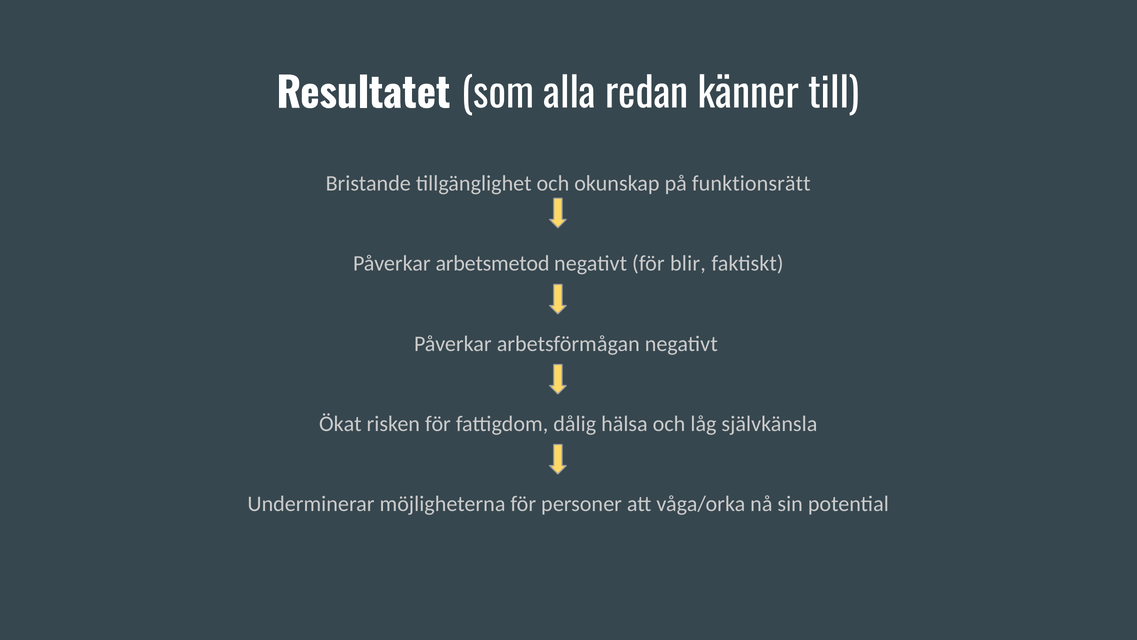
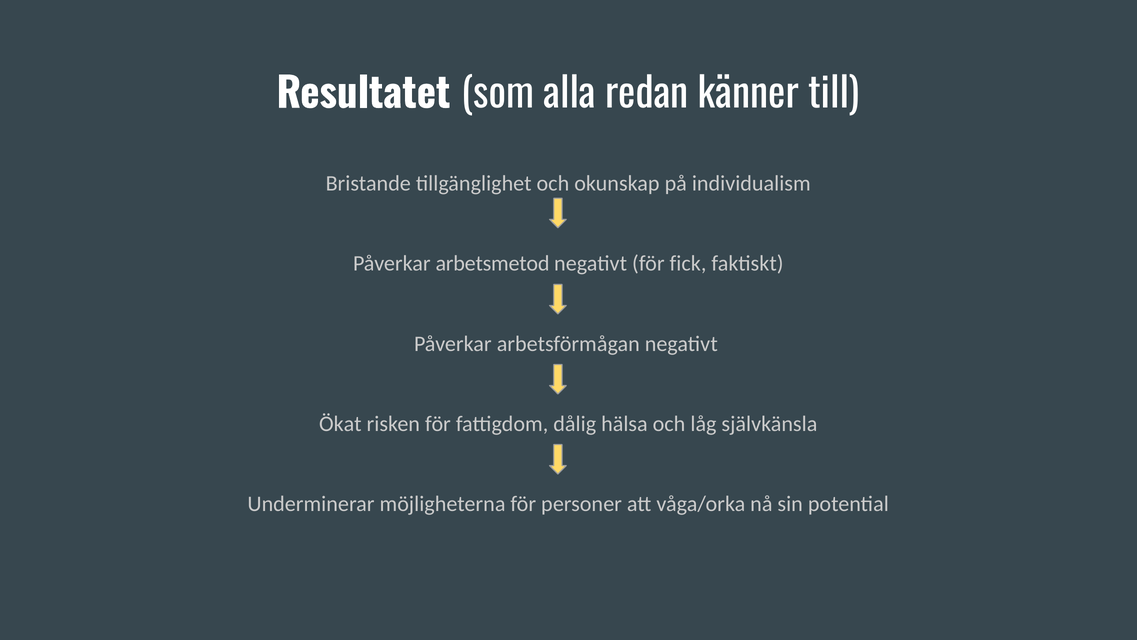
funktionsrätt: funktionsrätt -> individualism (751, 183)
blir: blir -> fick (688, 263)
